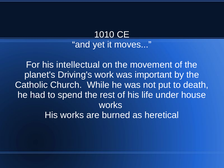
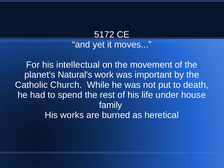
1010: 1010 -> 5172 (104, 35)
Driving's: Driving's -> Natural's (75, 75)
works: works -> family (111, 105)
